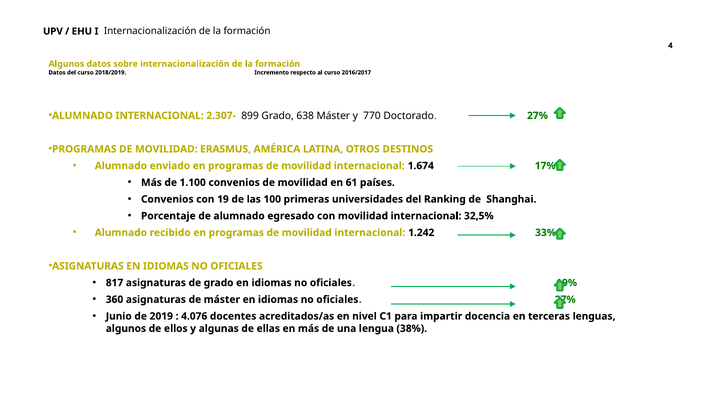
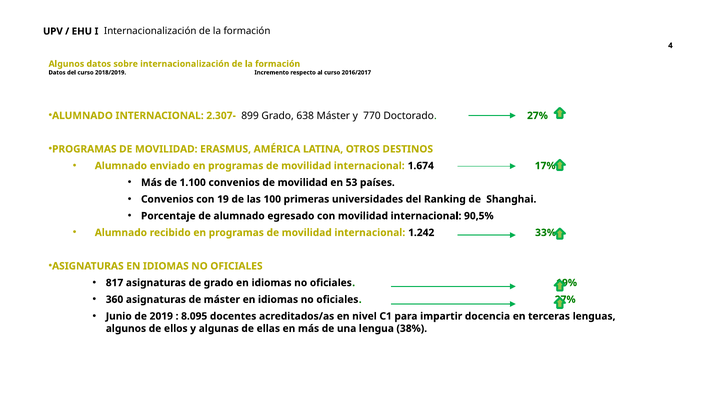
61: 61 -> 53 (352, 183)
32,5%: 32,5% -> 90,5% (479, 216)
4.076: 4.076 -> 8.095 (194, 316)
